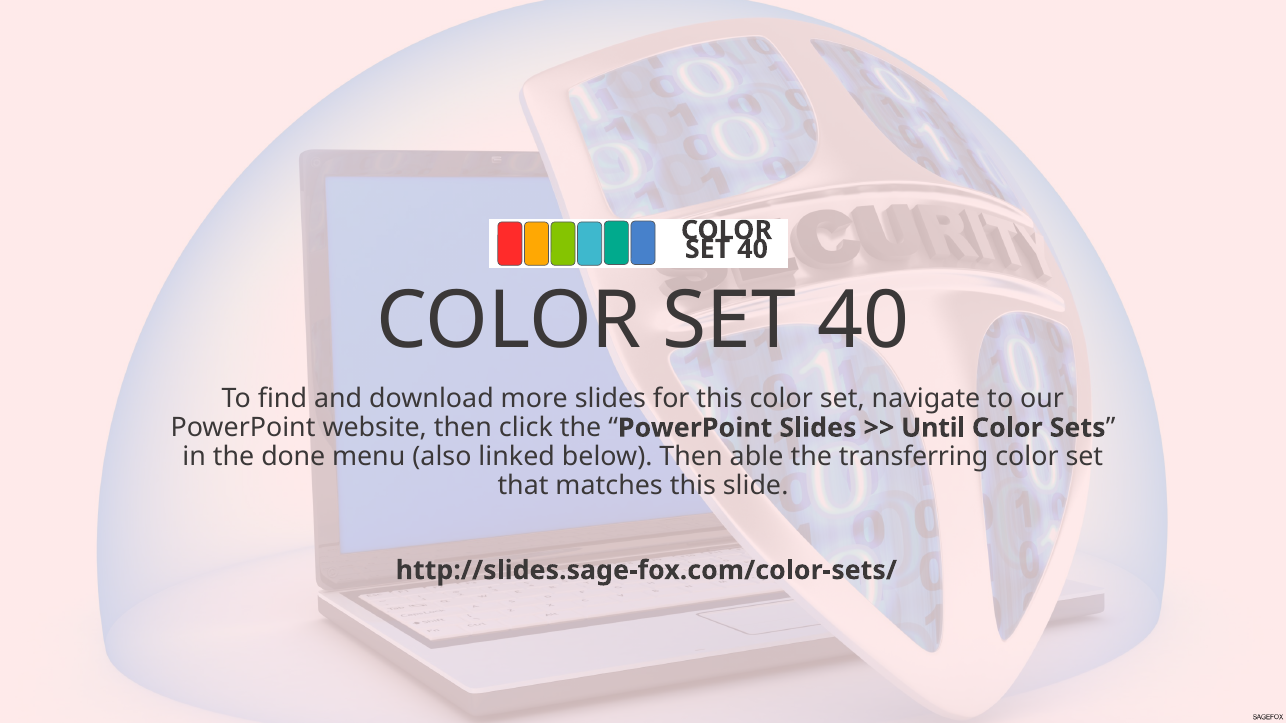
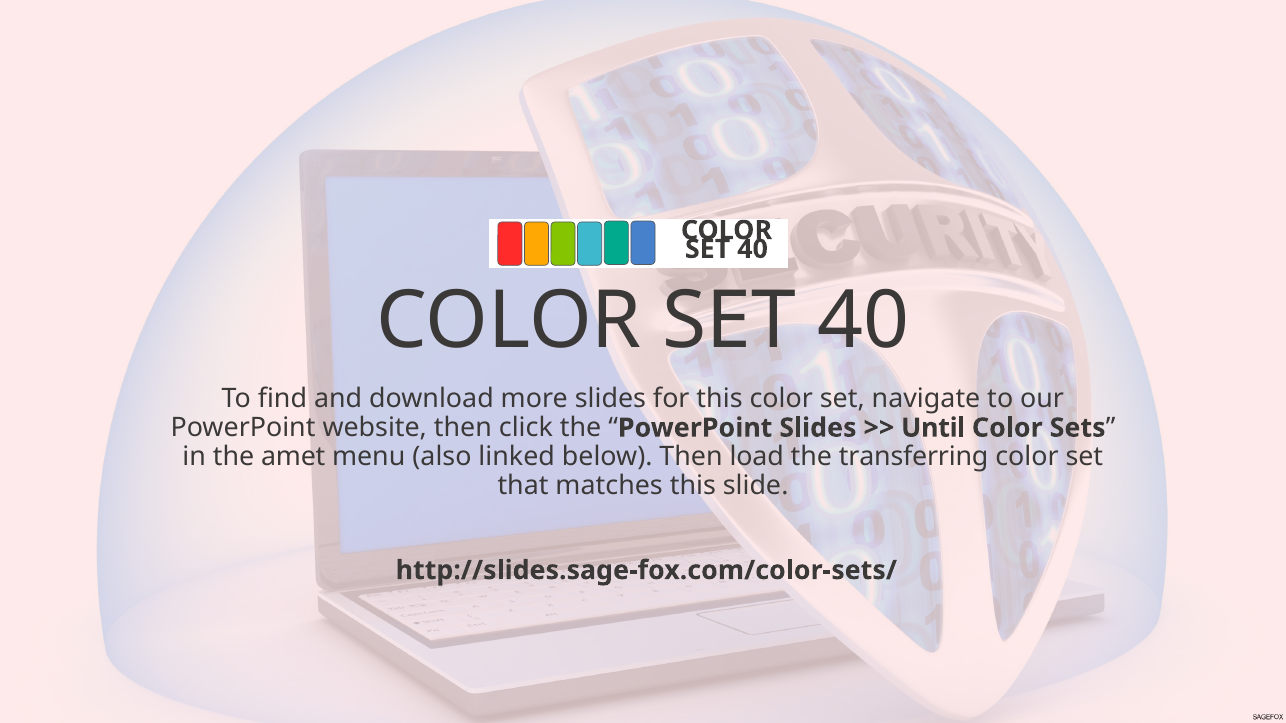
done: done -> amet (293, 457)
able: able -> load (757, 457)
